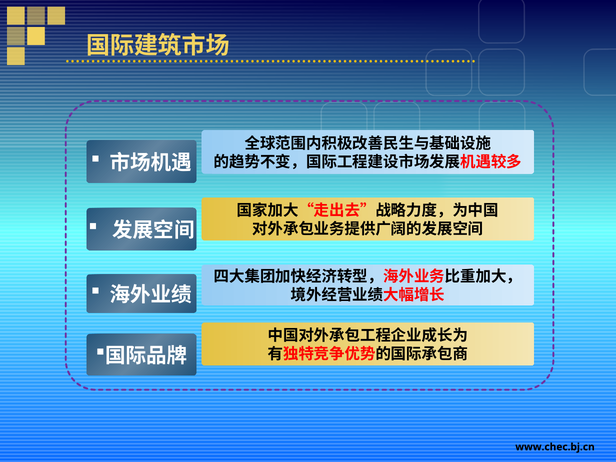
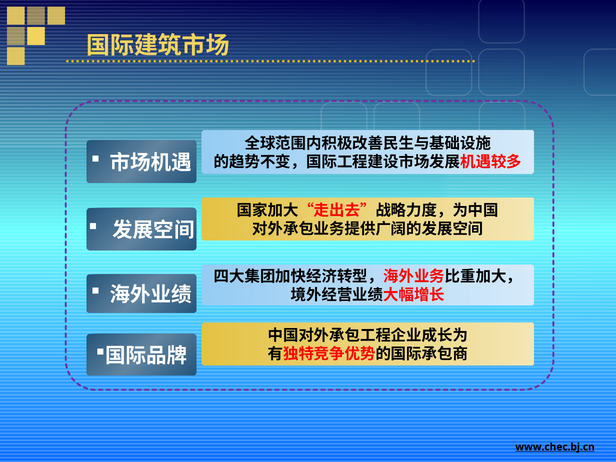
www.chec.bj.cn underline: none -> present (555, 447)
